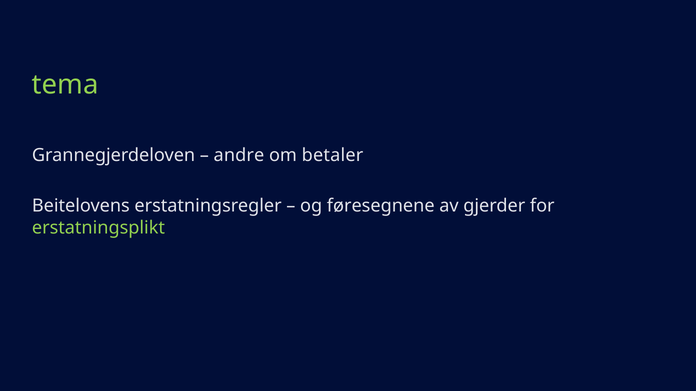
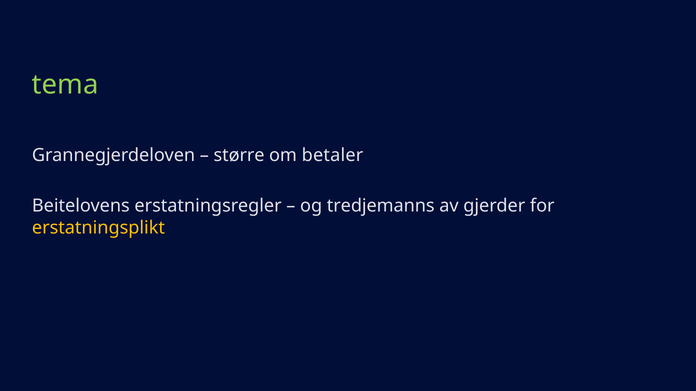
andre: andre -> større (239, 155)
føresegnene: føresegnene -> tredjemanns (381, 206)
erstatningsplikt colour: light green -> yellow (98, 228)
